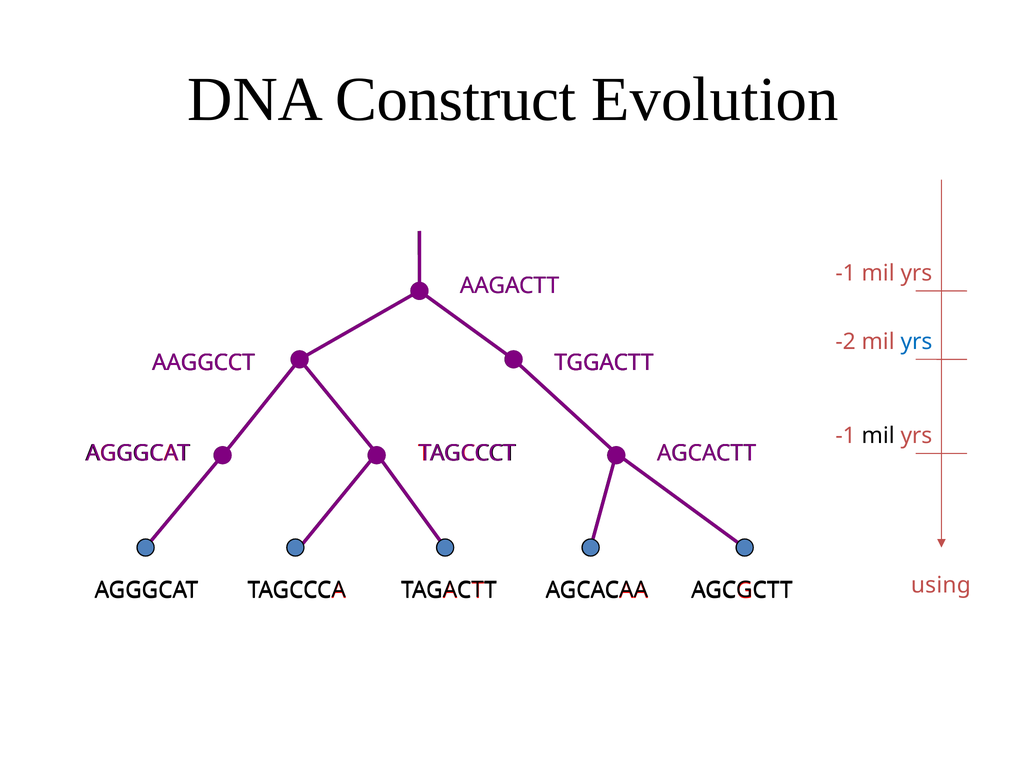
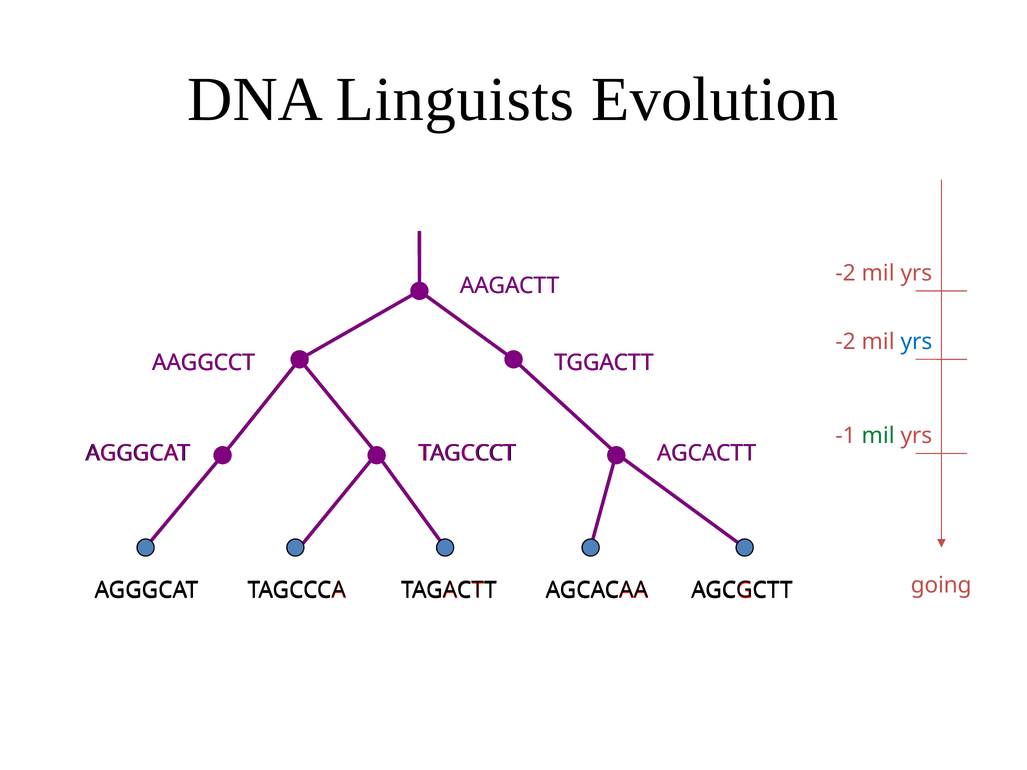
Construct: Construct -> Linguists (455, 99)
-1: -1 -> -2 (846, 274)
mil colour: black -> green (878, 436)
using: using -> going (941, 585)
